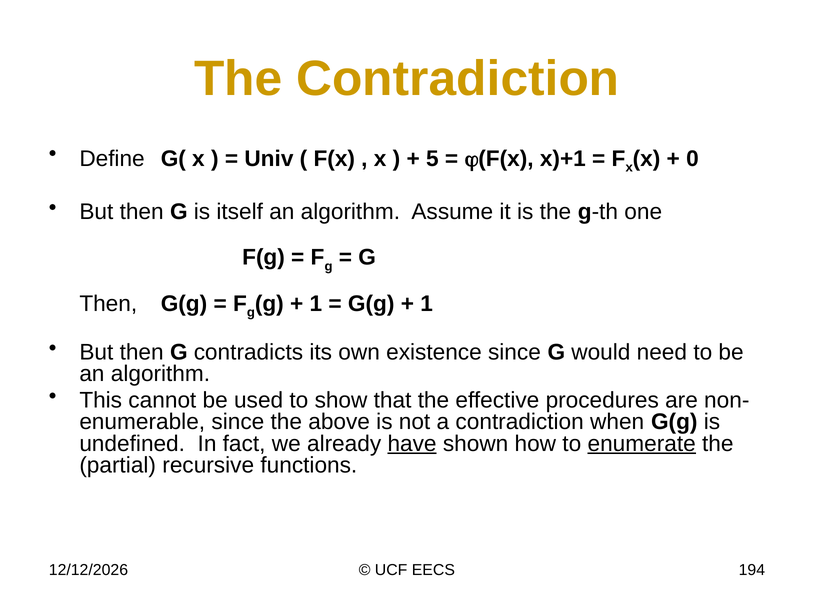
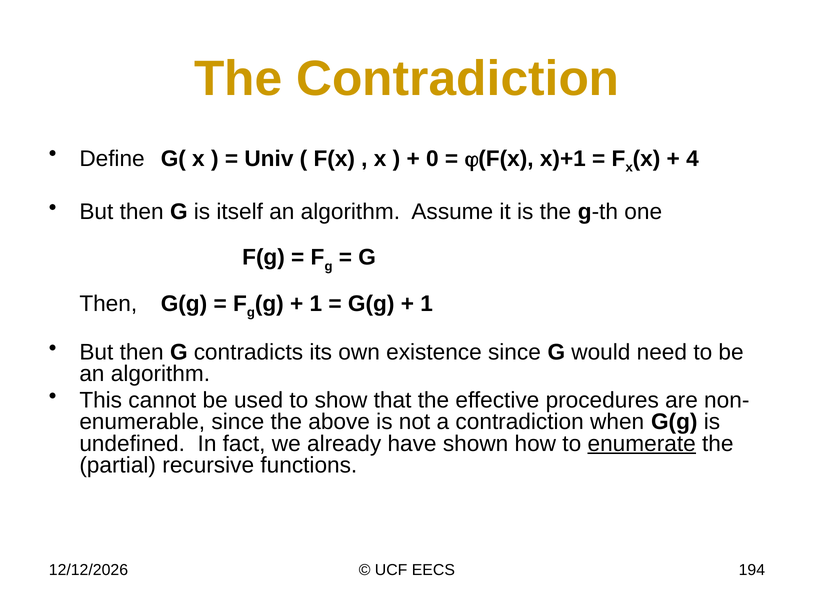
5: 5 -> 0 (432, 159)
0: 0 -> 4 (692, 159)
have underline: present -> none (412, 444)
